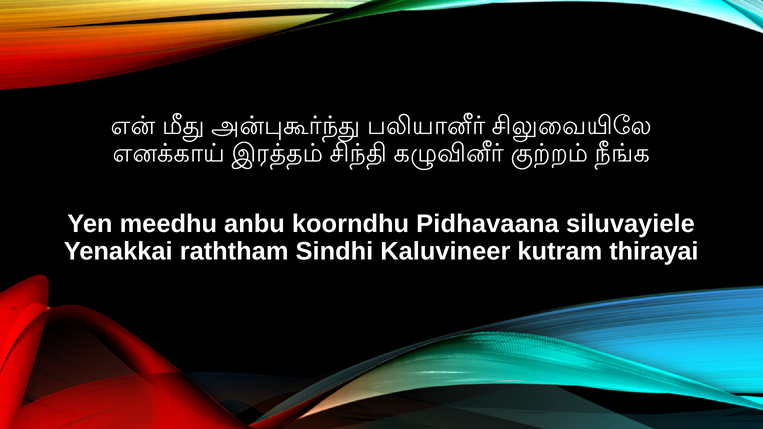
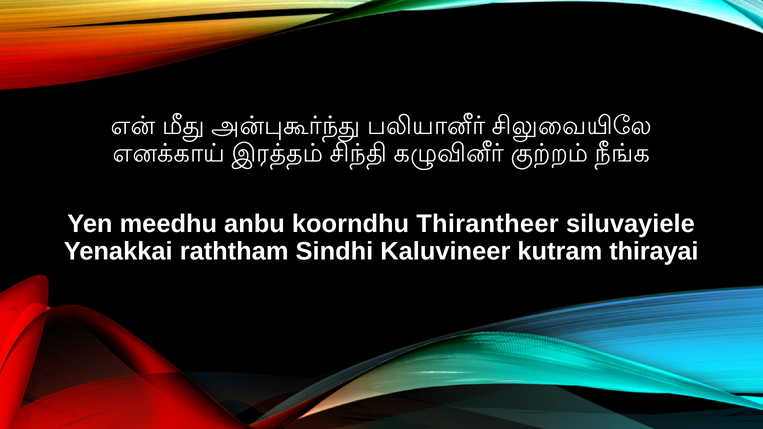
Pidhavaana: Pidhavaana -> Thirantheer (488, 224)
